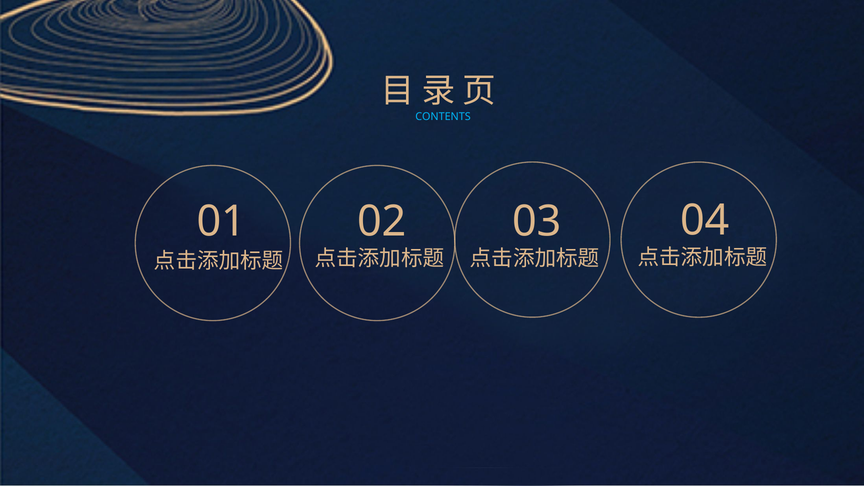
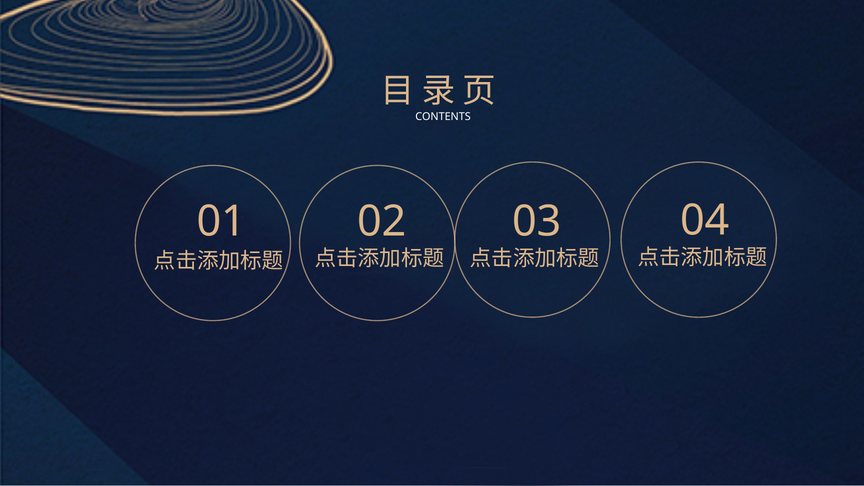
CONTENTS colour: light blue -> white (443, 116)
